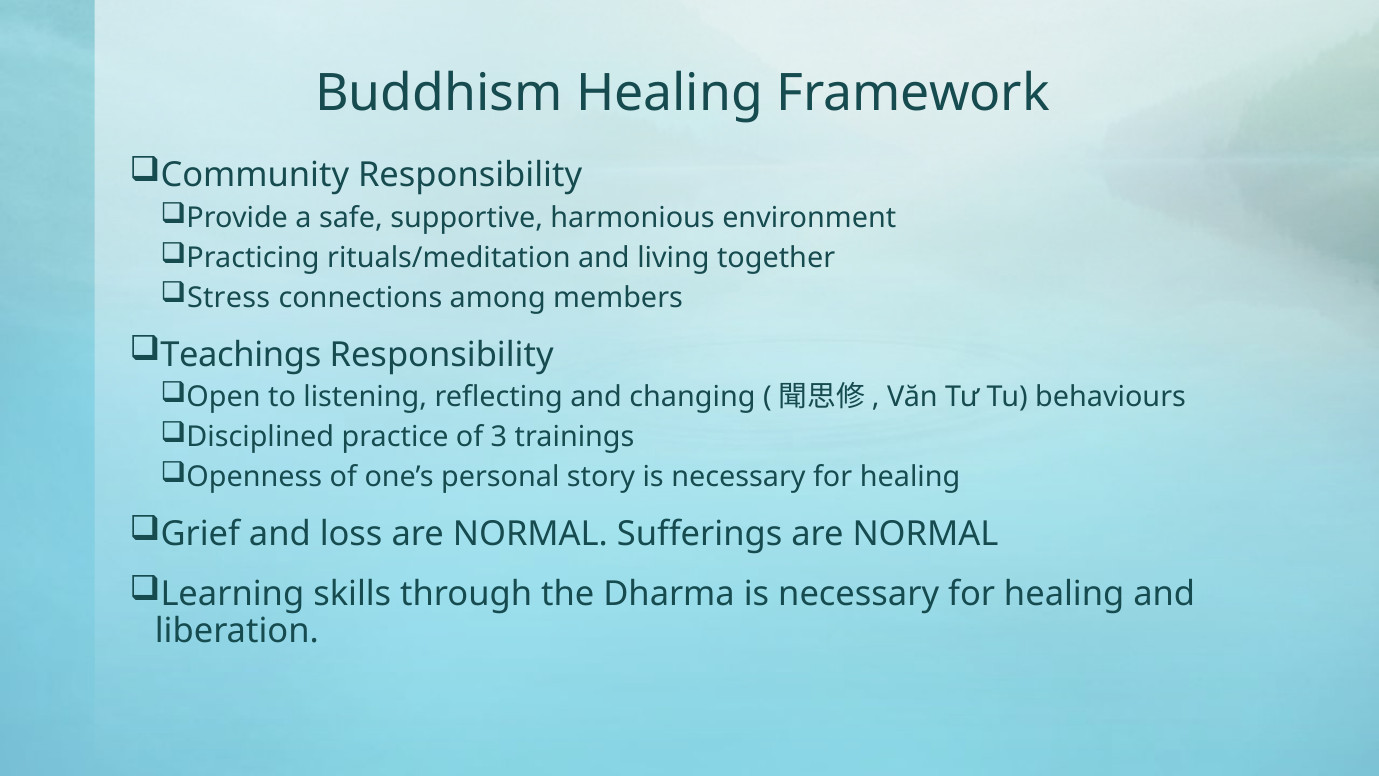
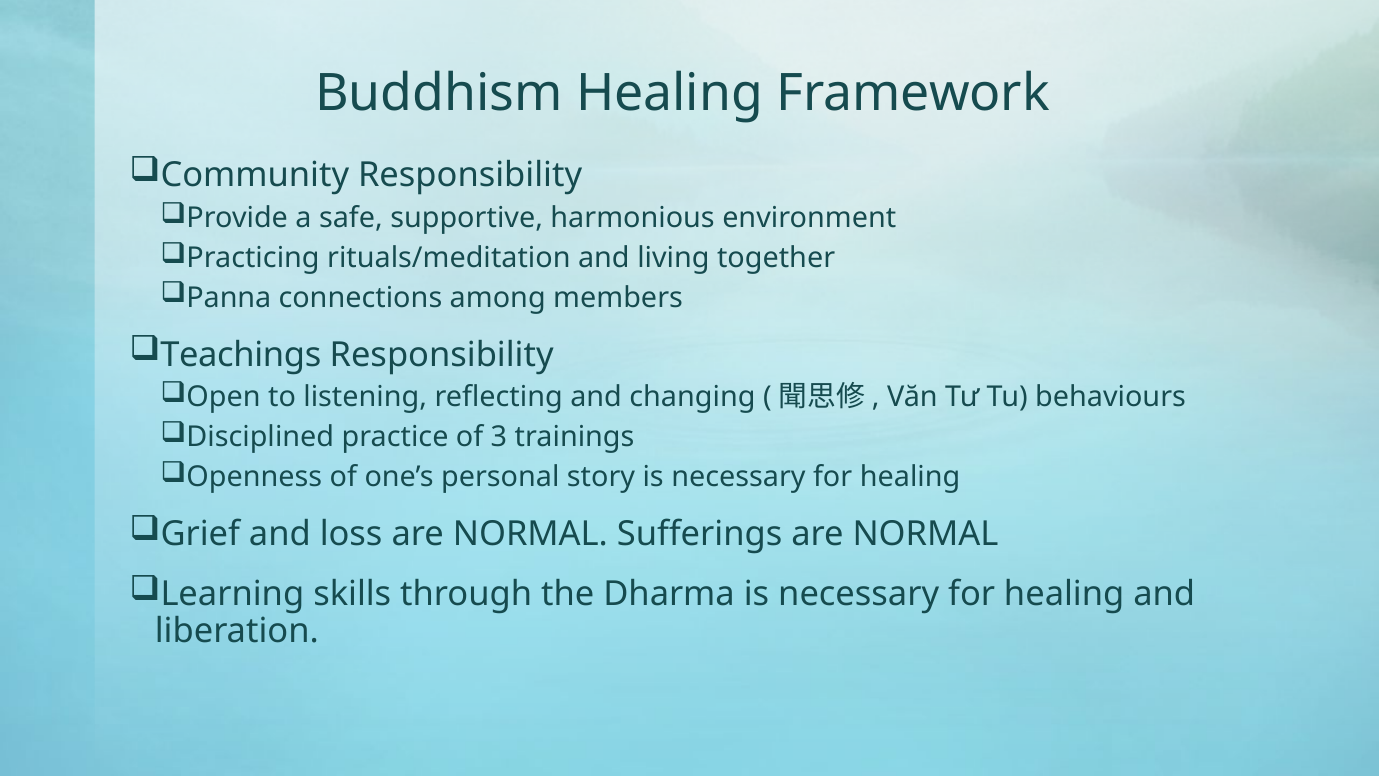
Stress: Stress -> Panna (229, 298)
